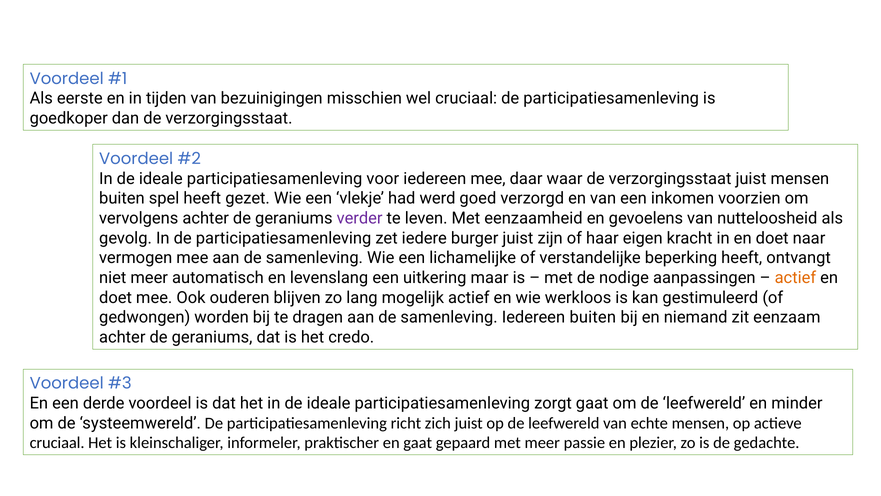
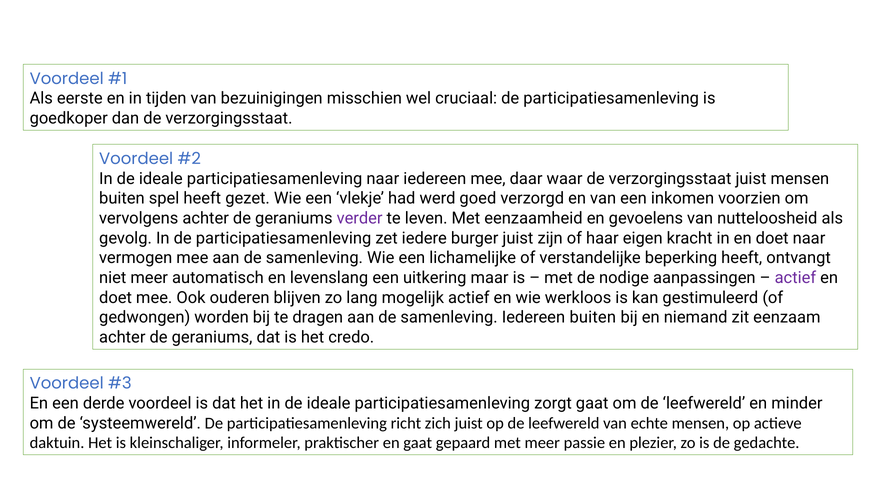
participatiesamenleving voor: voor -> naar (383, 178)
actief colour: orange -> purple (795, 278)
cruciaal: cruciaal -> daktuin (57, 443)
